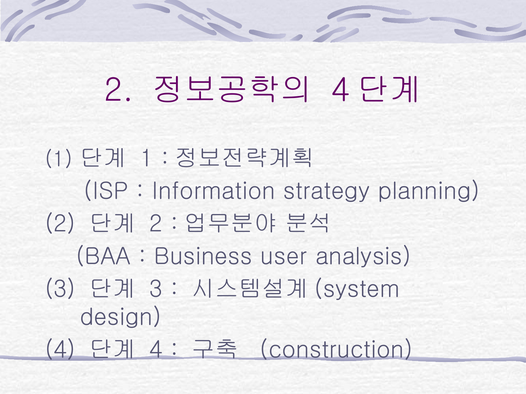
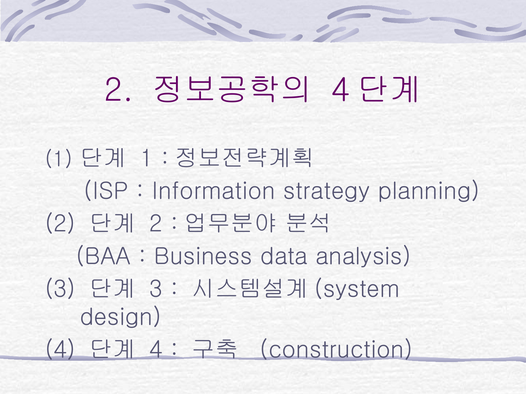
user: user -> data (284, 257)
